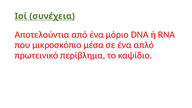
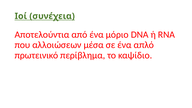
μικροσκόπιο: μικροσκόπιο -> αλλοιώσεων (57, 45)
